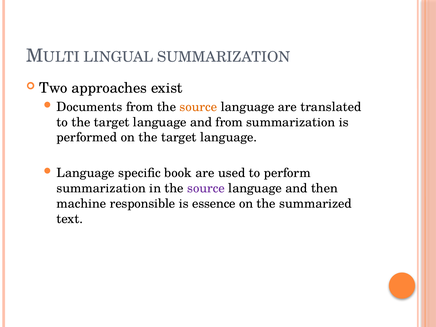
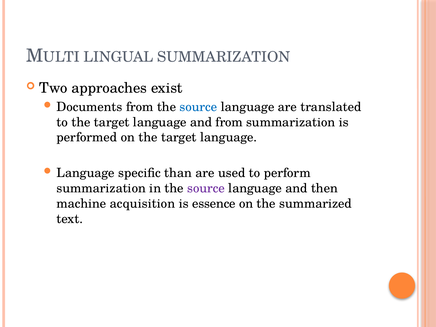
source colour: orange -> blue (198, 107)
book: book -> than (178, 173)
responsible: responsible -> acquisition (142, 204)
